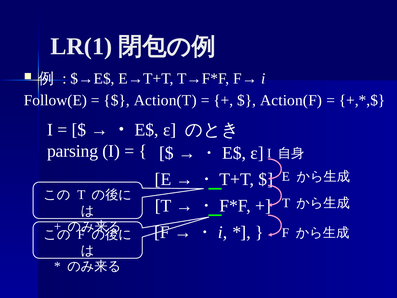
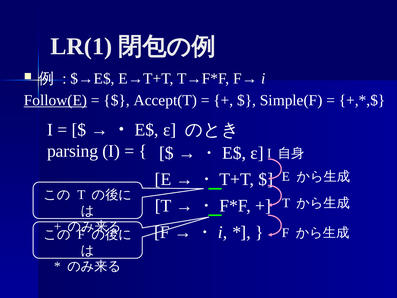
Follow(E underline: none -> present (55, 100)
Action(T: Action(T -> Accept(T (165, 100)
Action(F: Action(F -> Simple(F (291, 100)
